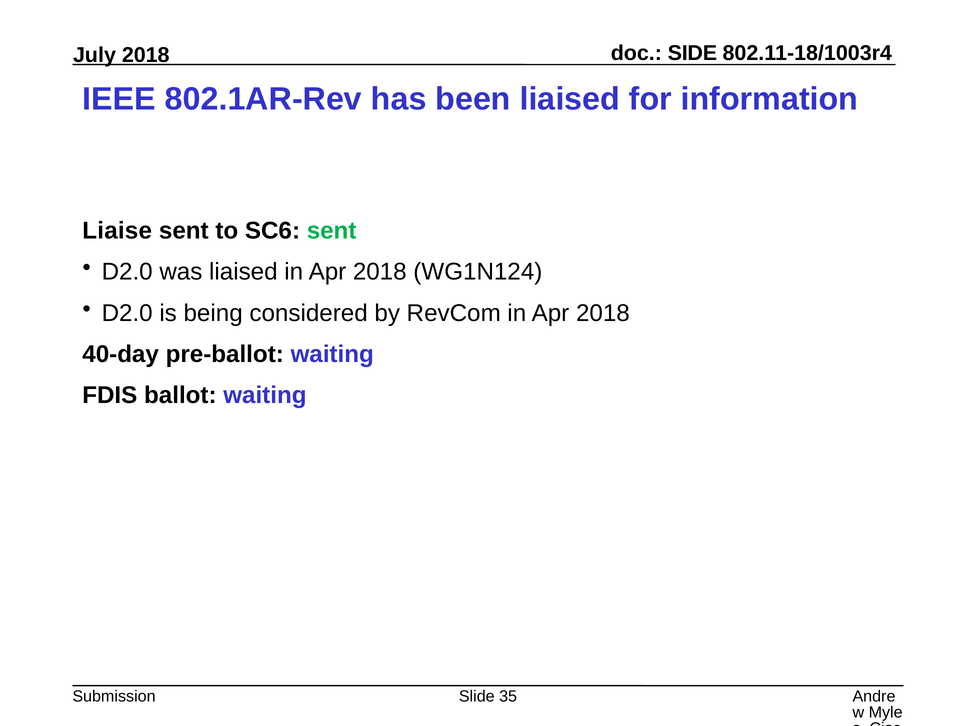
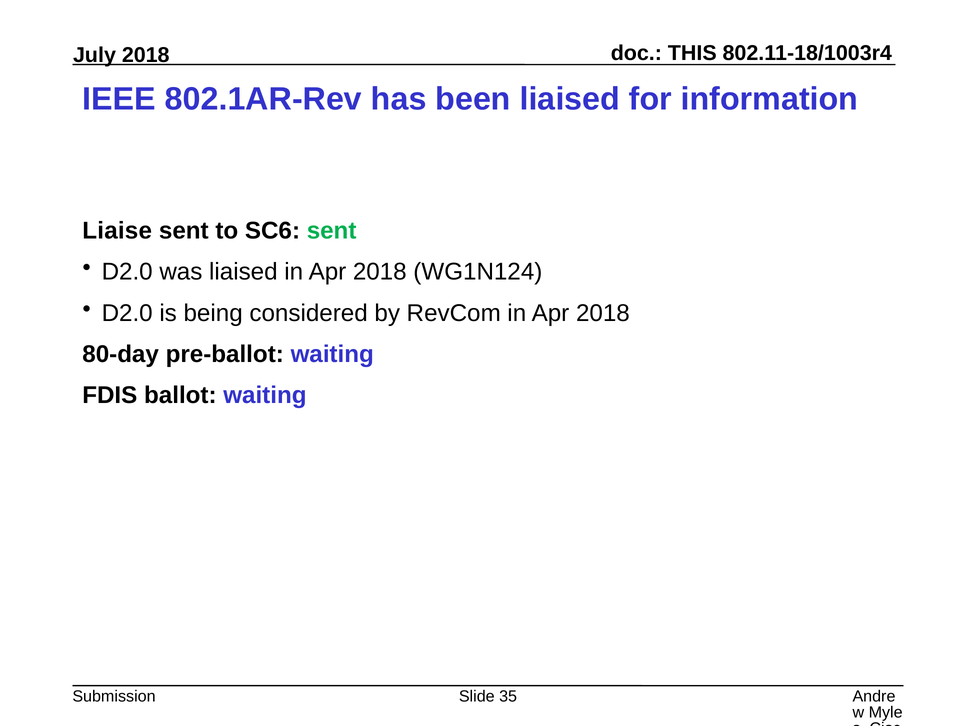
SIDE: SIDE -> THIS (692, 53)
40-day: 40-day -> 80-day (121, 354)
